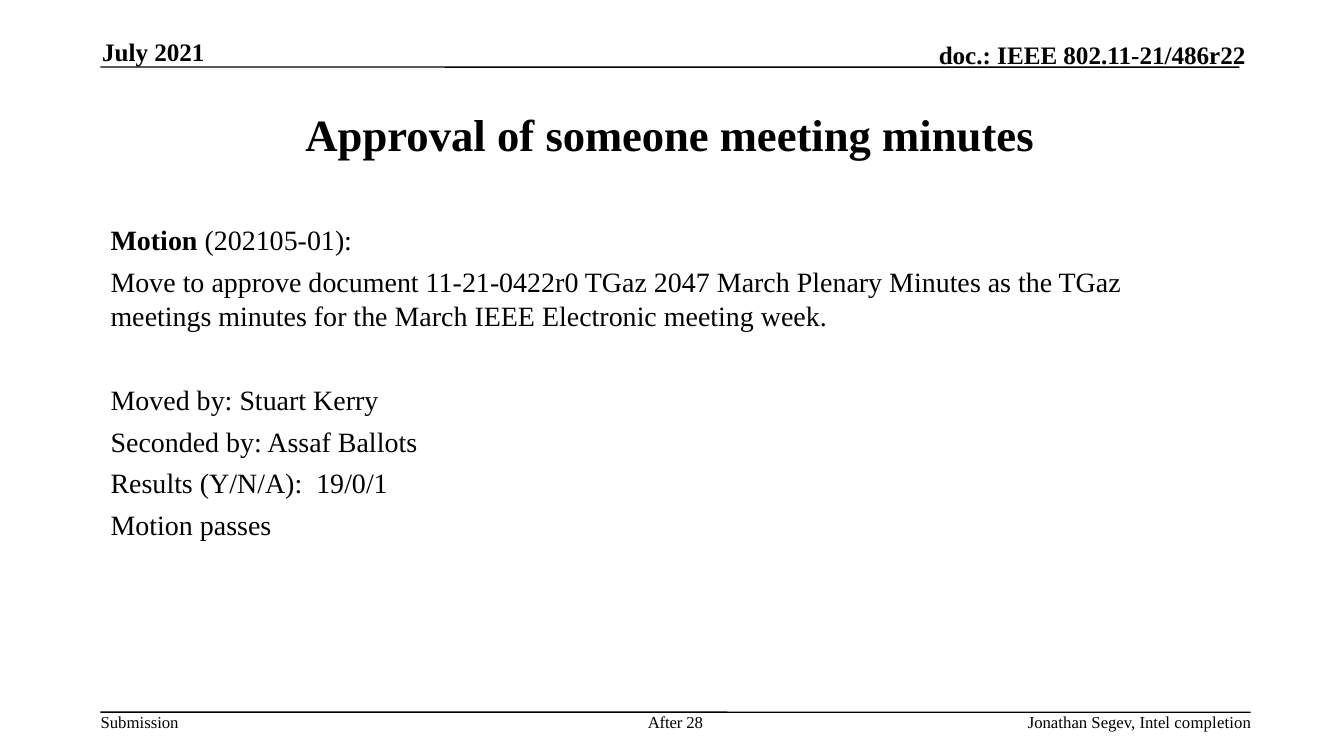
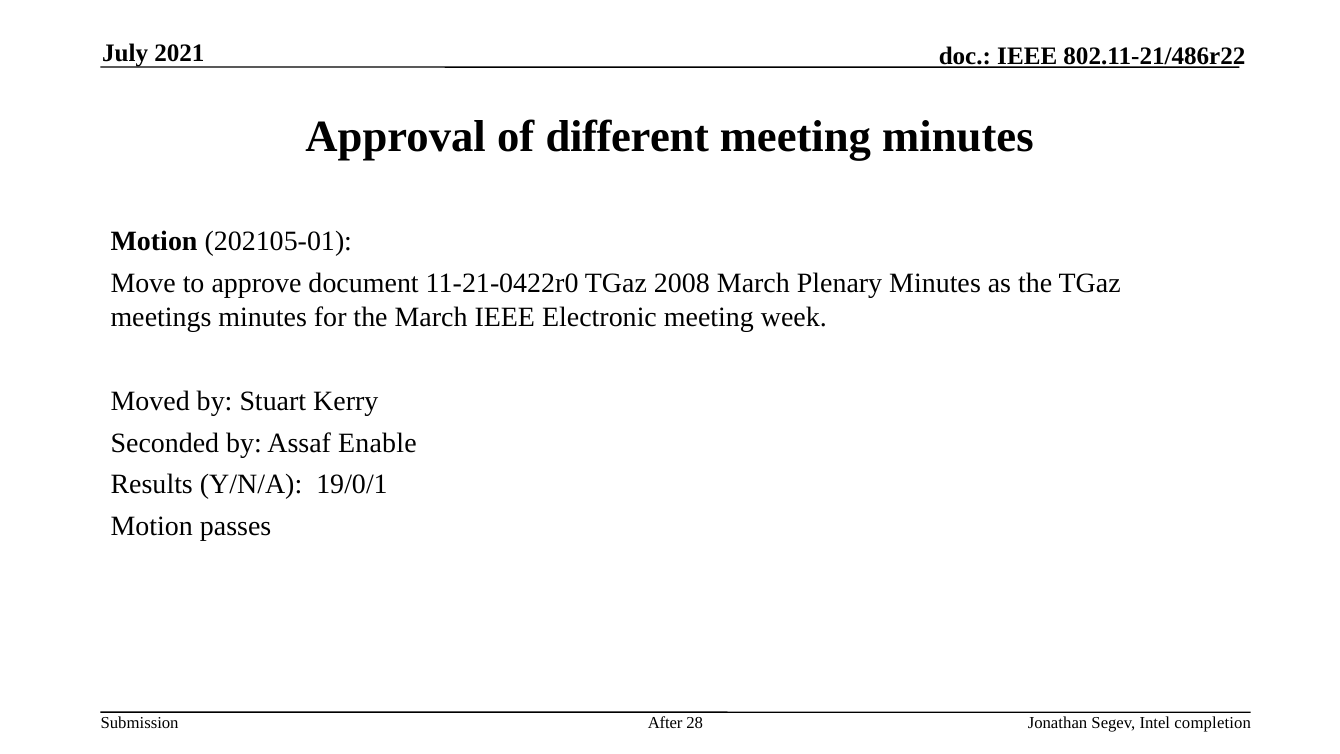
someone: someone -> different (627, 137)
2047: 2047 -> 2008 (682, 283)
Ballots: Ballots -> Enable (377, 443)
